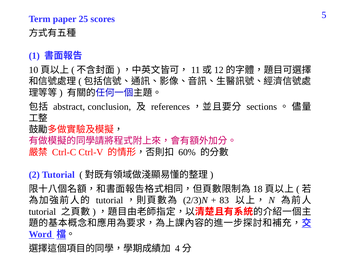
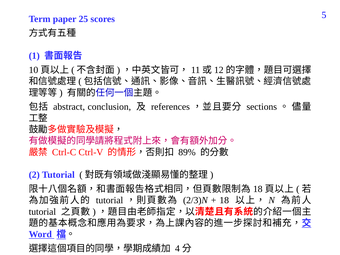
60%: 60% -> 89% (187, 152)
83: 83 -> 18 (224, 200)
